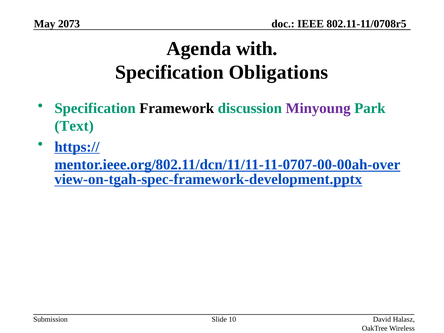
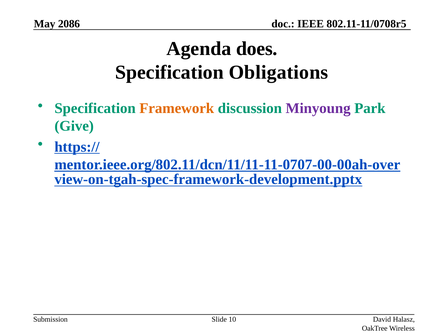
2073: 2073 -> 2086 (69, 24)
with: with -> does (257, 49)
Framework colour: black -> orange (177, 108)
Text: Text -> Give (74, 126)
